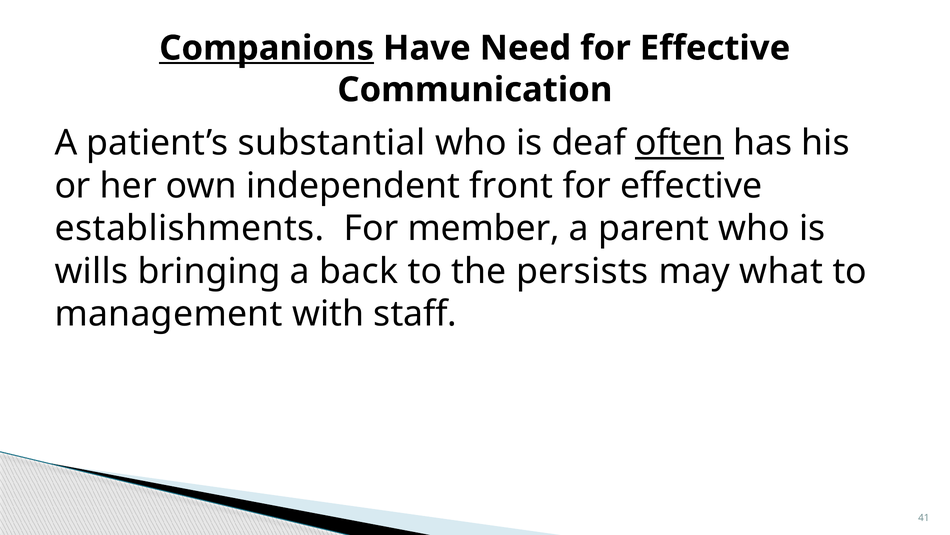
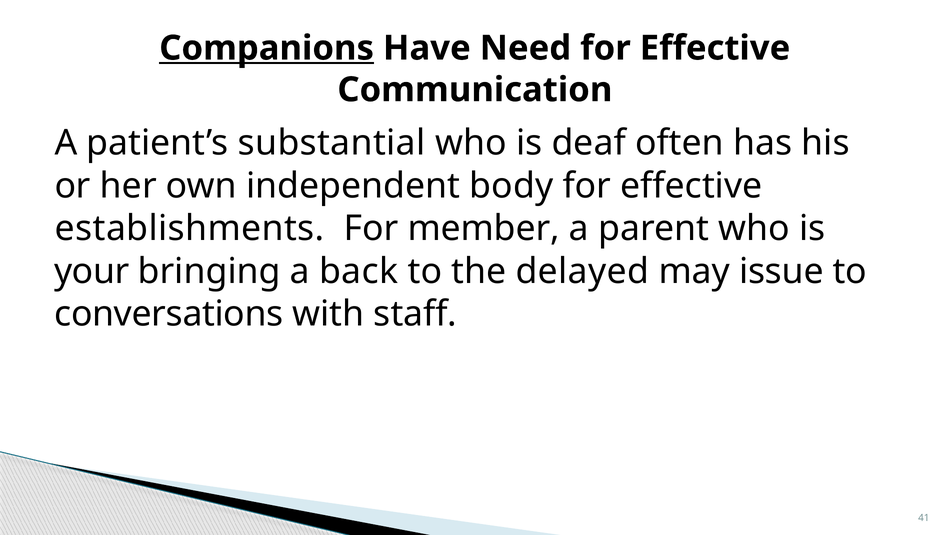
often underline: present -> none (679, 143)
front: front -> body (511, 186)
wills: wills -> your (92, 271)
persists: persists -> delayed (582, 271)
what: what -> issue (781, 271)
management: management -> conversations (169, 314)
